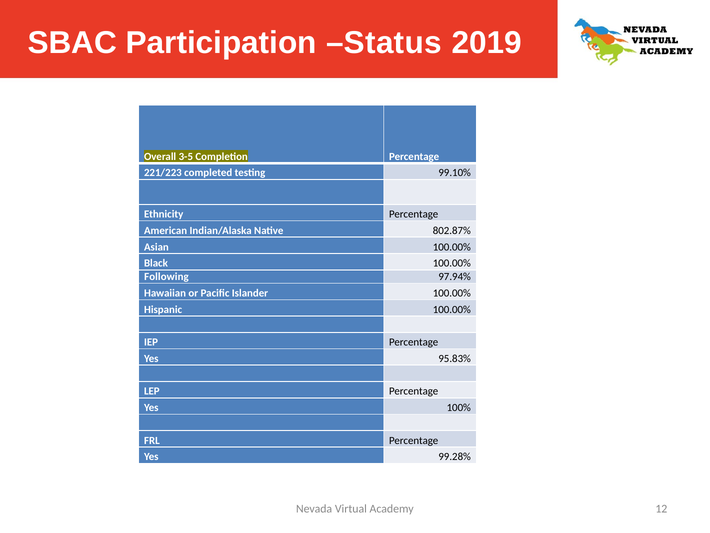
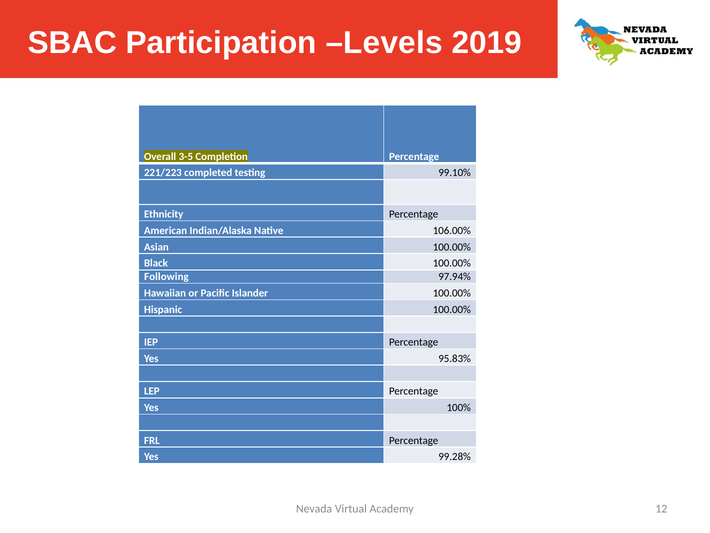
Status: Status -> Levels (384, 43)
802.87%: 802.87% -> 106.00% (452, 230)
